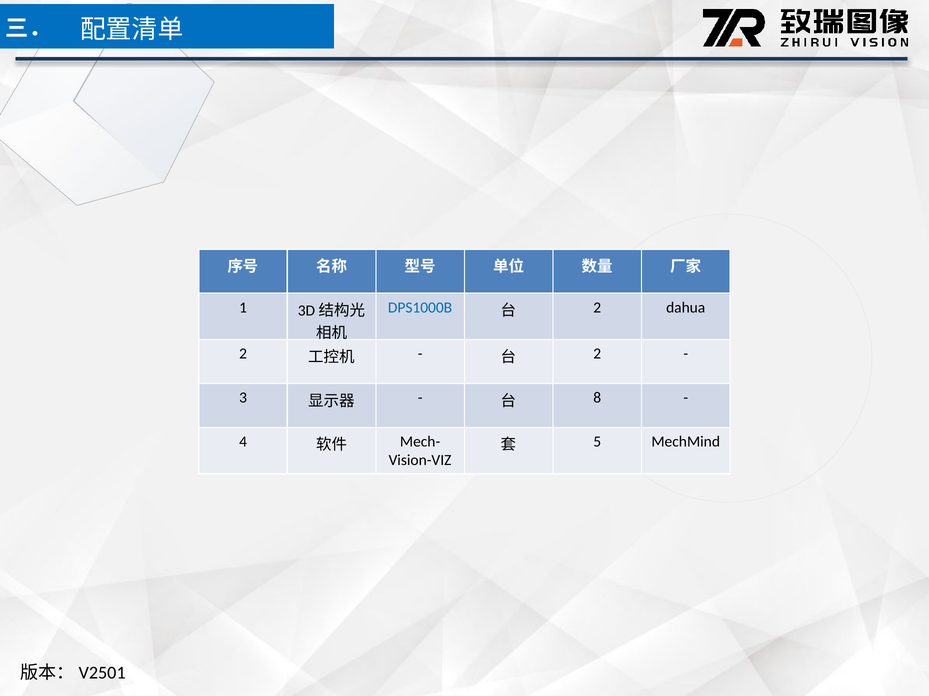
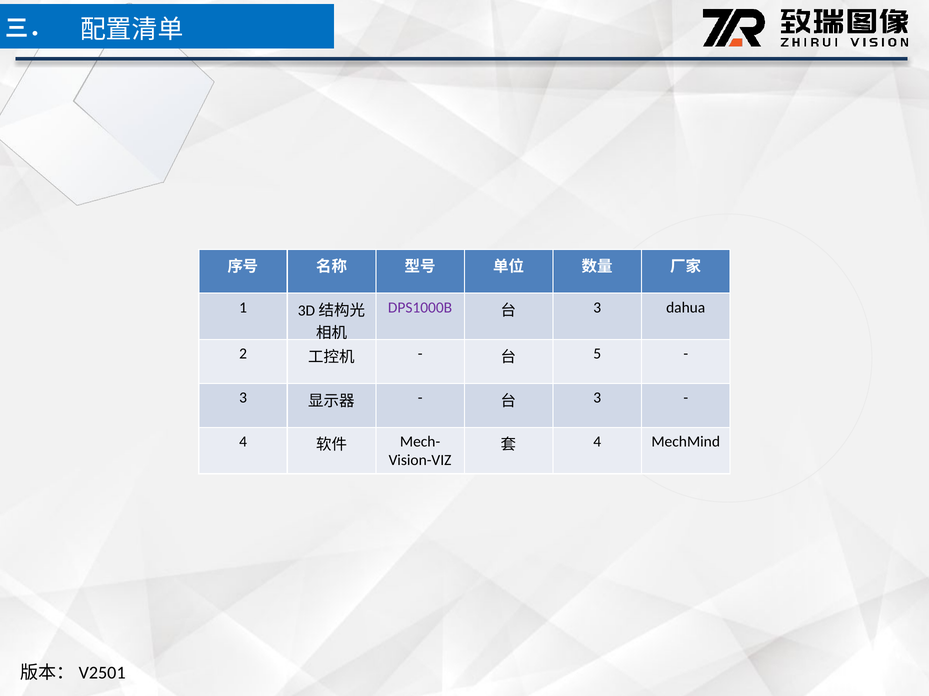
DPS1000B colour: blue -> purple (420, 308)
2: 2 -> 3 (597, 308)
2: 2 -> 5 (597, 354)
8: 8 -> 3 (597, 398)
5: 5 -> 4 (597, 442)
